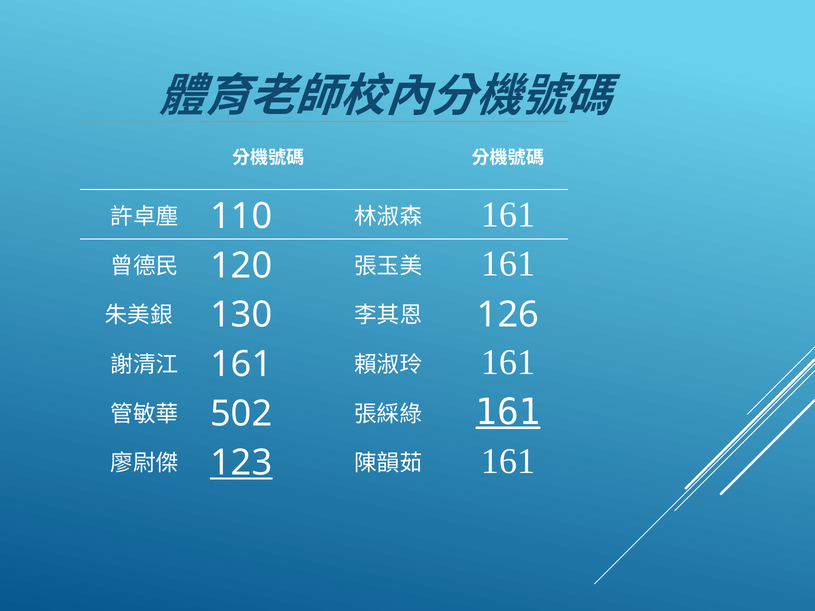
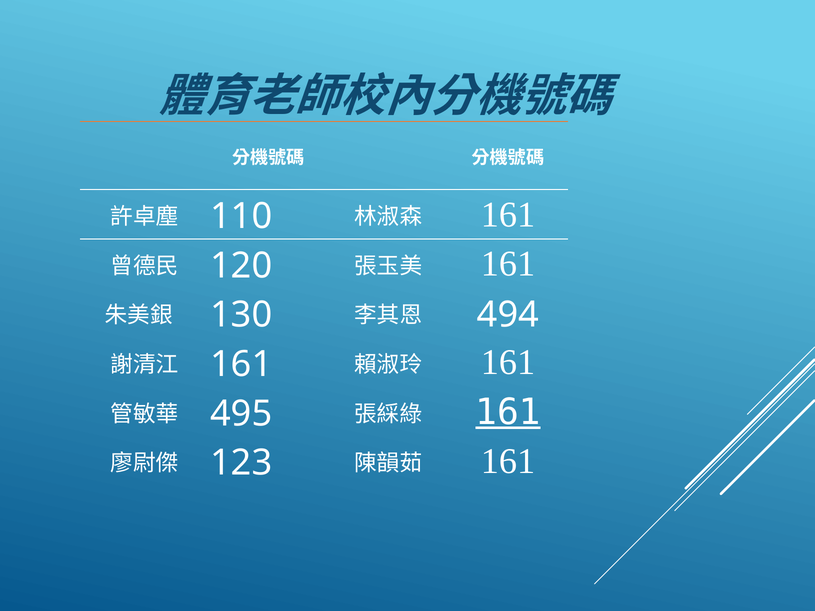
126: 126 -> 494 (508, 315)
502: 502 -> 495 (241, 414)
123 underline: present -> none (241, 463)
